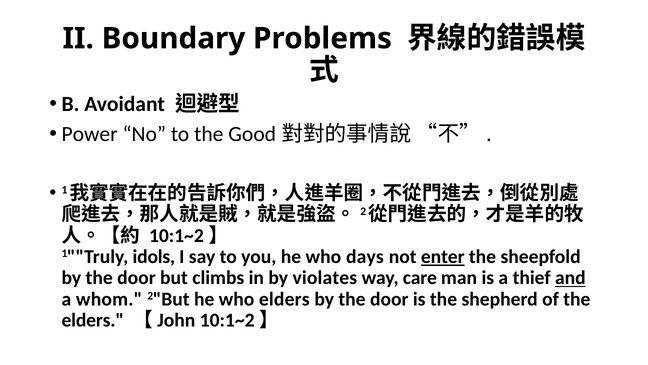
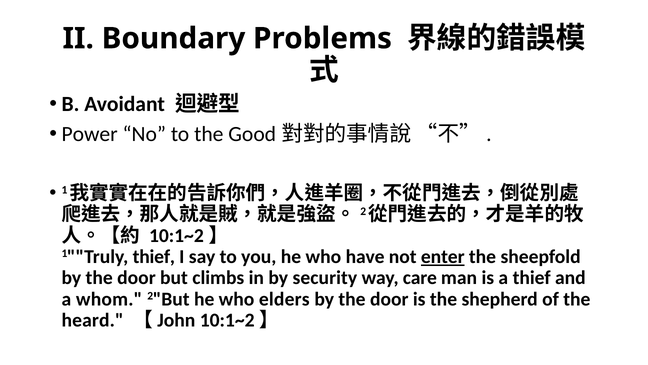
1""Truly idols: idols -> thief (154, 256)
days: days -> have (365, 256)
violates: violates -> security (325, 278)
and underline: present -> none (570, 278)
elders: elders -> heard (93, 320)
